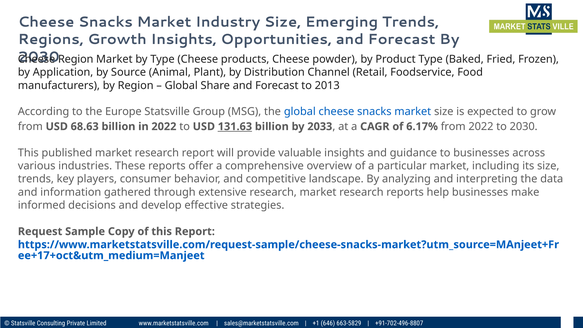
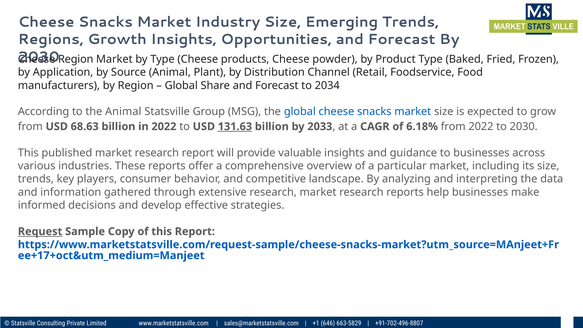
2013: 2013 -> 2034 (327, 85)
the Europe: Europe -> Animal (123, 112)
6.17%: 6.17% -> 6.18% (422, 127)
Request underline: none -> present (40, 231)
